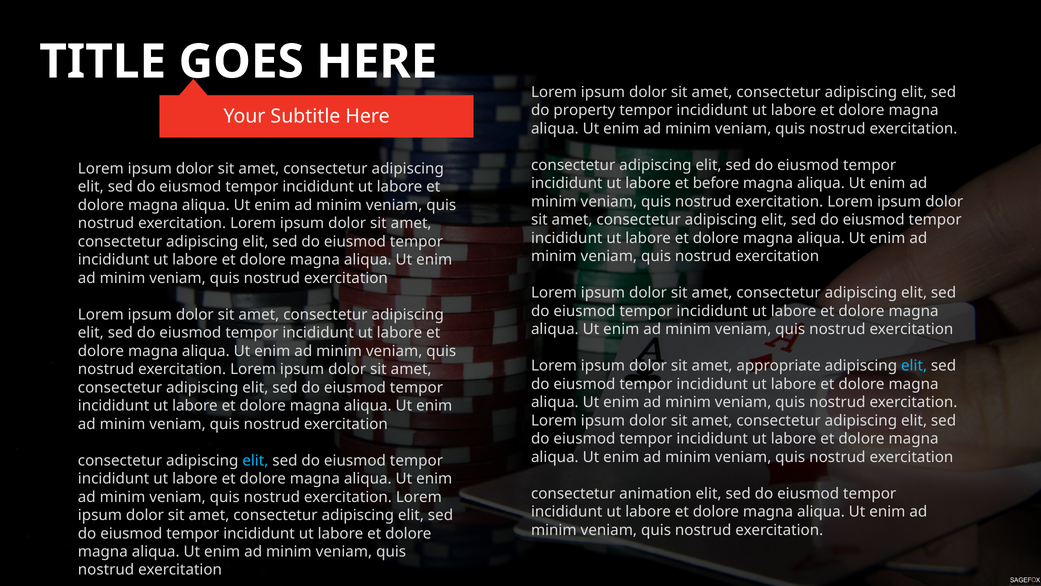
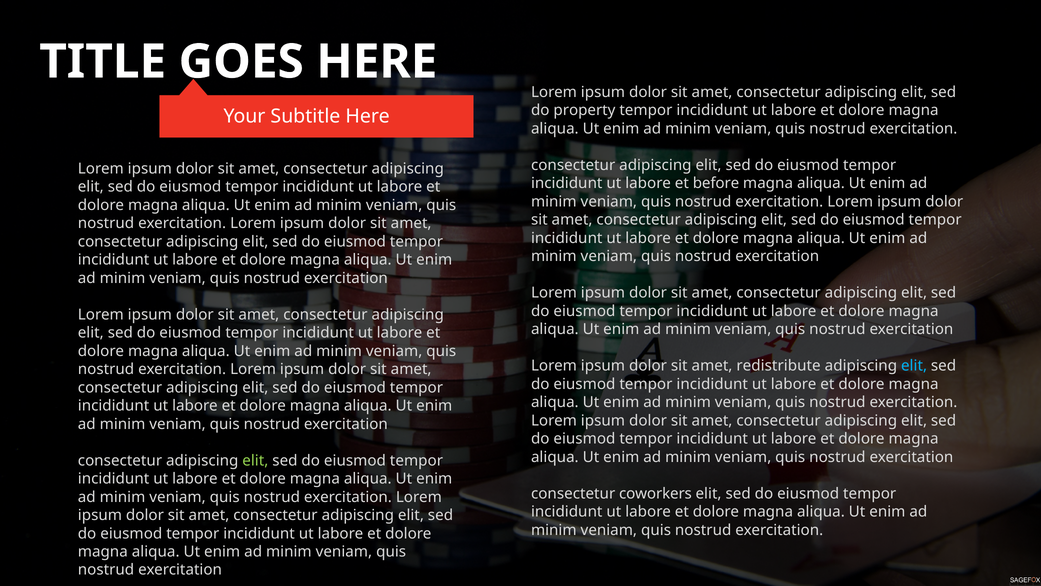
appropriate: appropriate -> redistribute (779, 366)
elit colour: light blue -> light green (255, 460)
animation: animation -> coworkers (655, 493)
